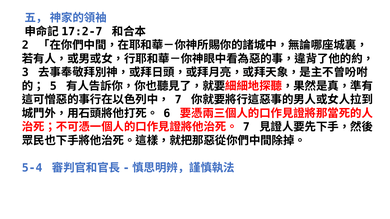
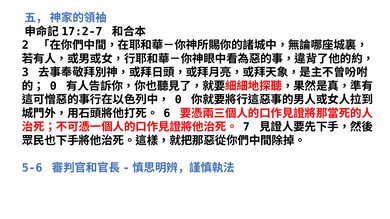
5: 5 -> 0 (53, 86)
7: 7 -> 0 (178, 100)
5-4: 5-4 -> 5-6 (32, 168)
